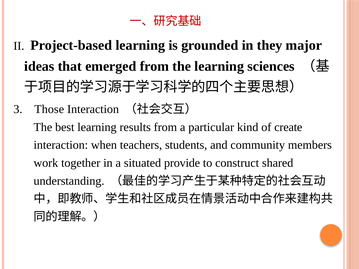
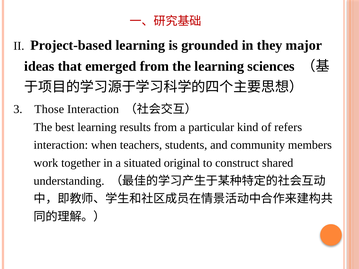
create: create -> refers (288, 127)
provide: provide -> original (182, 163)
